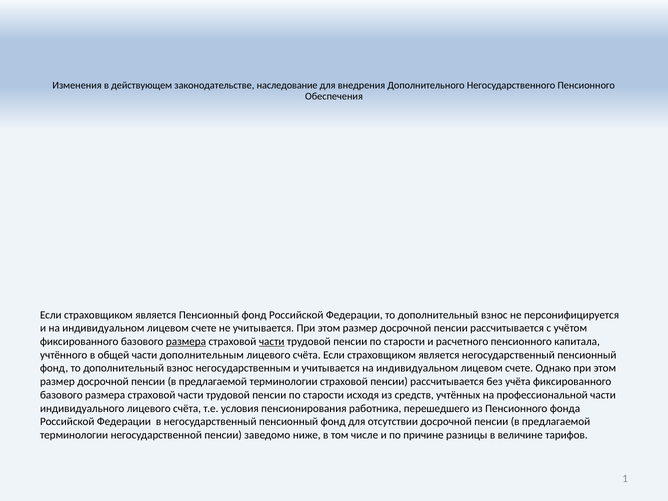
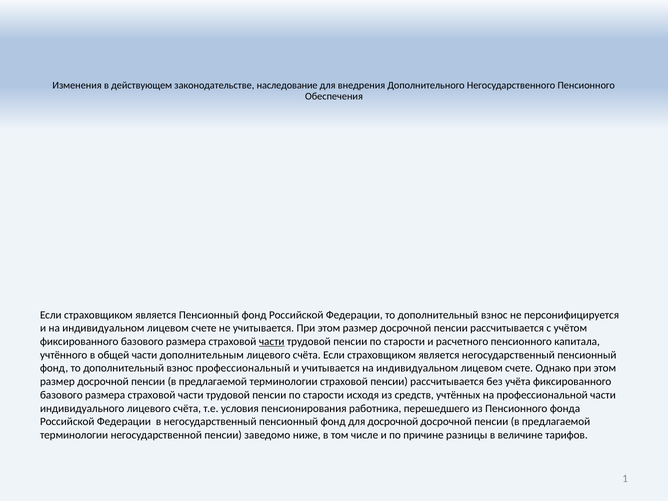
размера underline: present -> none (186, 342)
негосударственным: негосударственным -> профессиональный (243, 368)
для отсутствии: отсутствии -> досрочной (393, 422)
